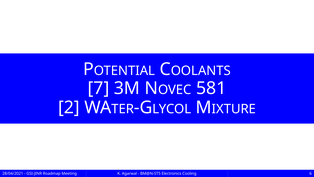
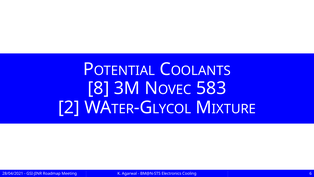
7: 7 -> 8 (98, 88)
581: 581 -> 583 (211, 88)
